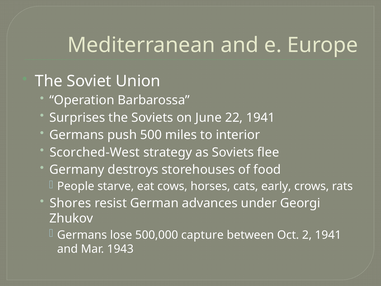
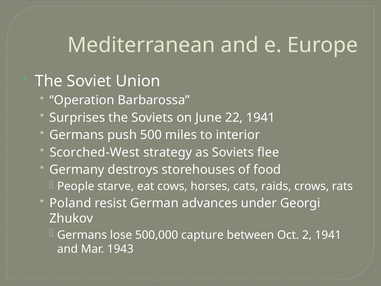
early: early -> raids (276, 186)
Shores: Shores -> Poland (70, 203)
